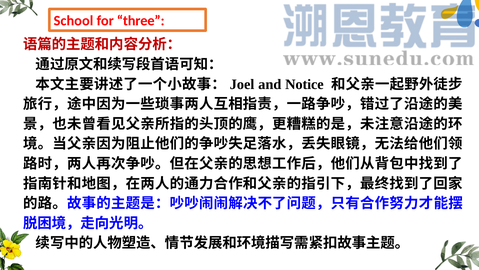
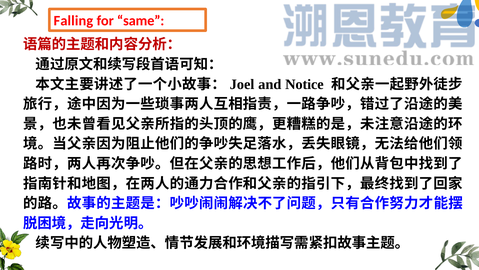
School: School -> Falling (73, 21)
three: three -> same (141, 21)
